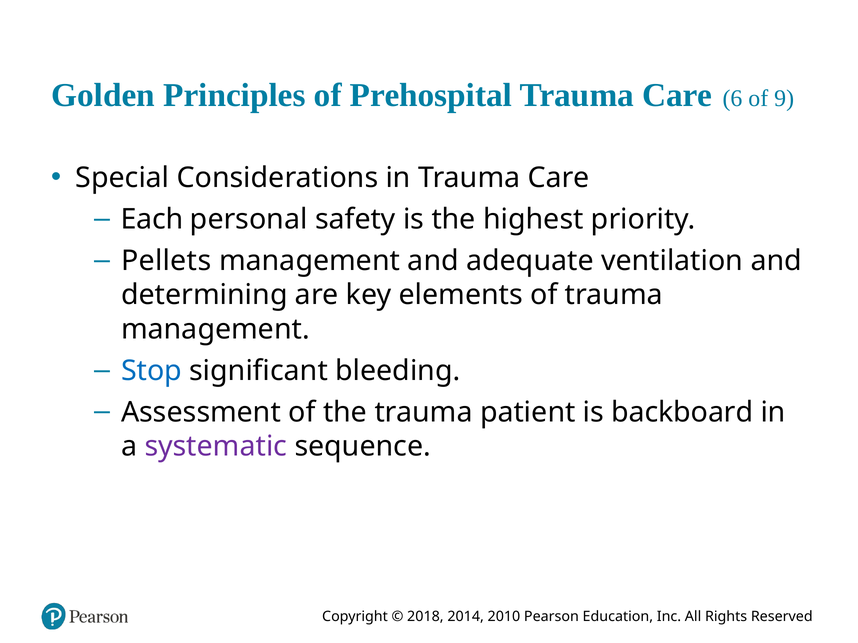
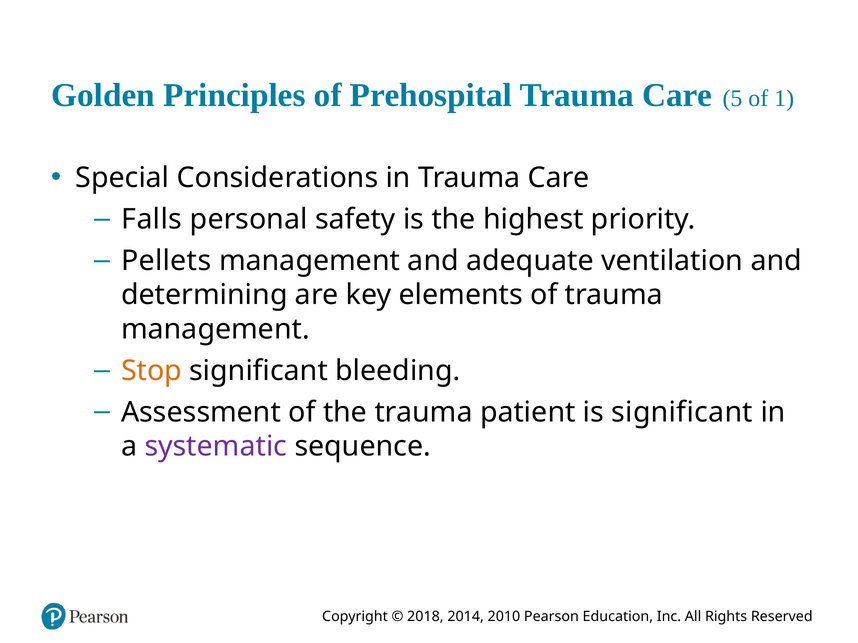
6: 6 -> 5 (732, 99)
9: 9 -> 1 (784, 99)
Each: Each -> Falls (152, 219)
Stop colour: blue -> orange (152, 371)
is backboard: backboard -> significant (682, 412)
